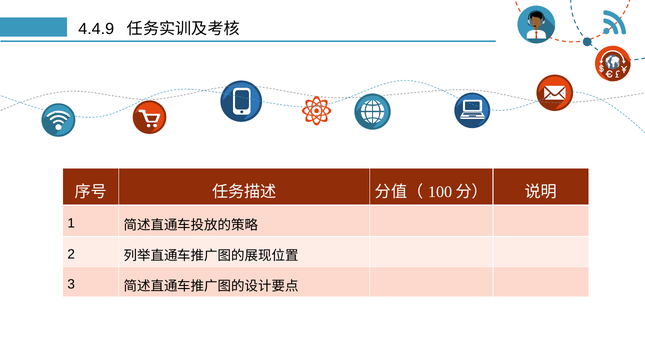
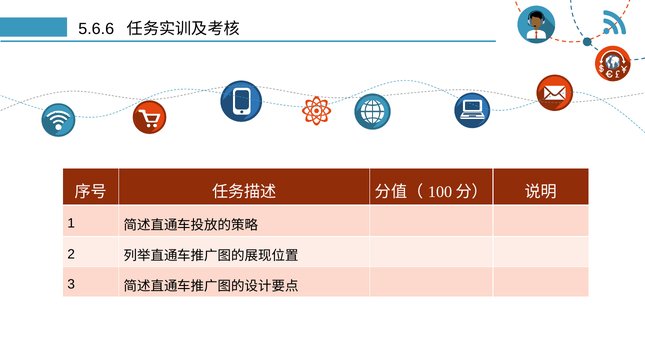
4.4.9: 4.4.9 -> 5.6.6 (96, 29)
